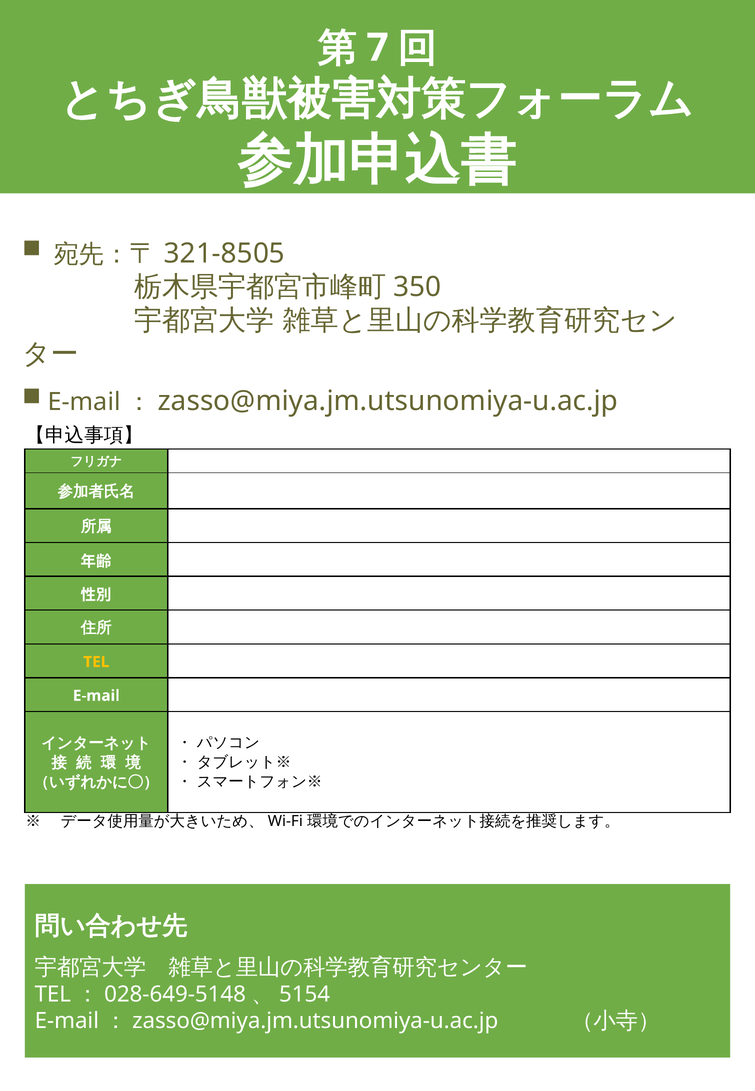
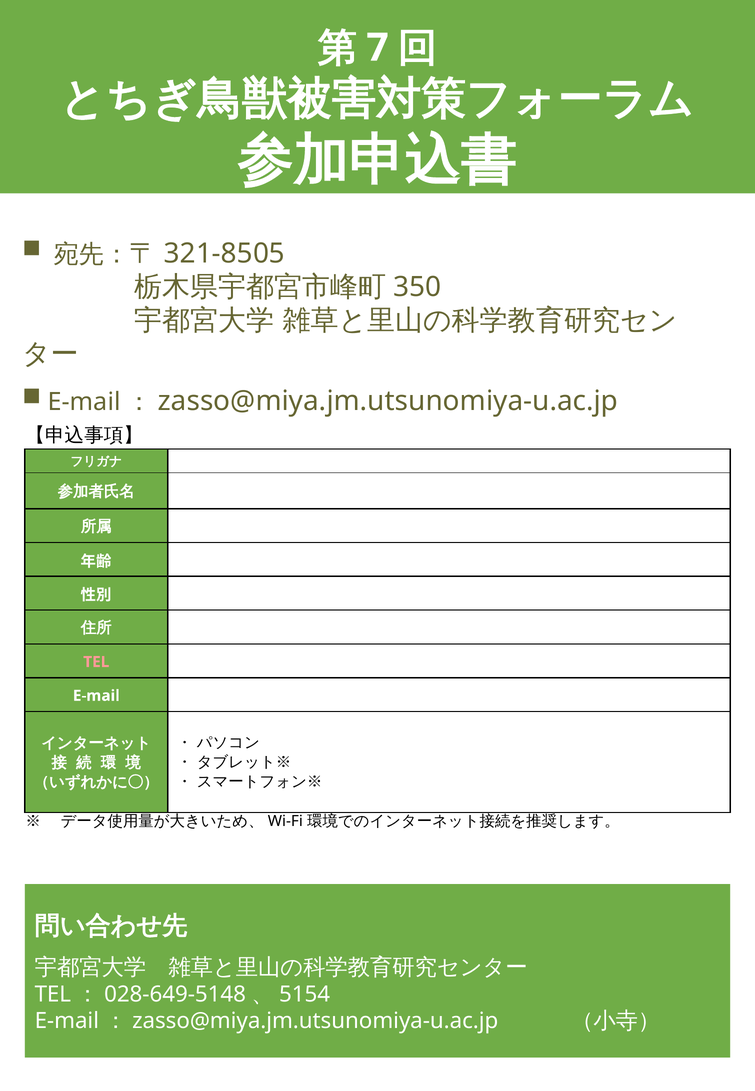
TEL colour: yellow -> pink (96, 662)
